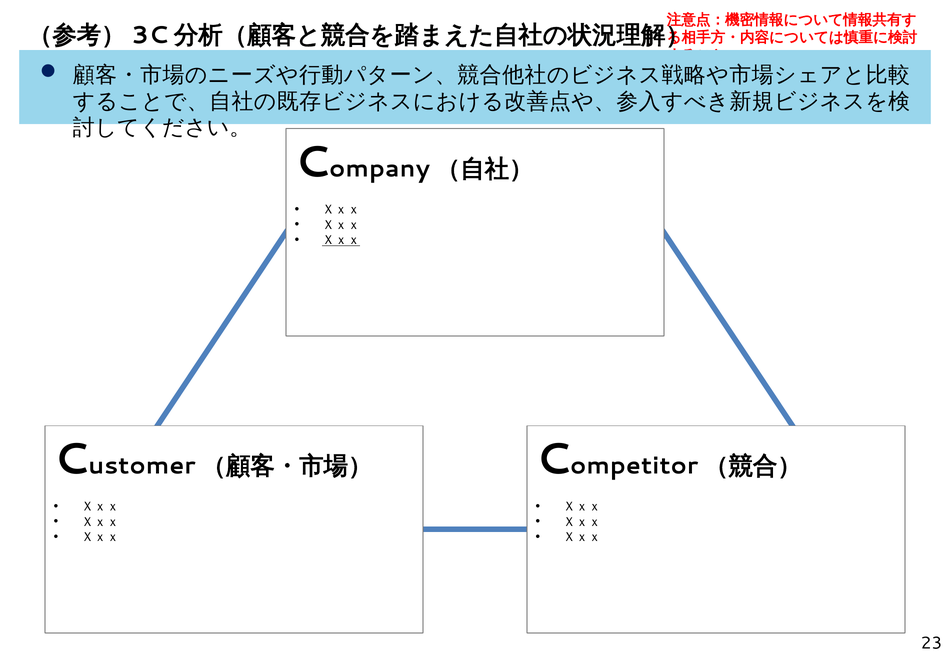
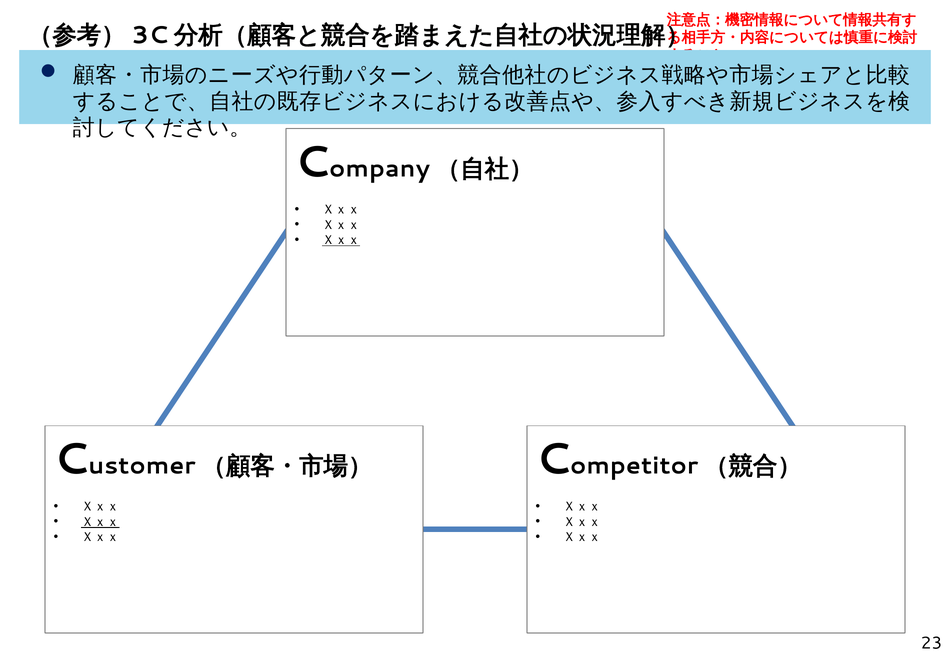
Ｘｘｘ underline: none -> present (100, 522)
